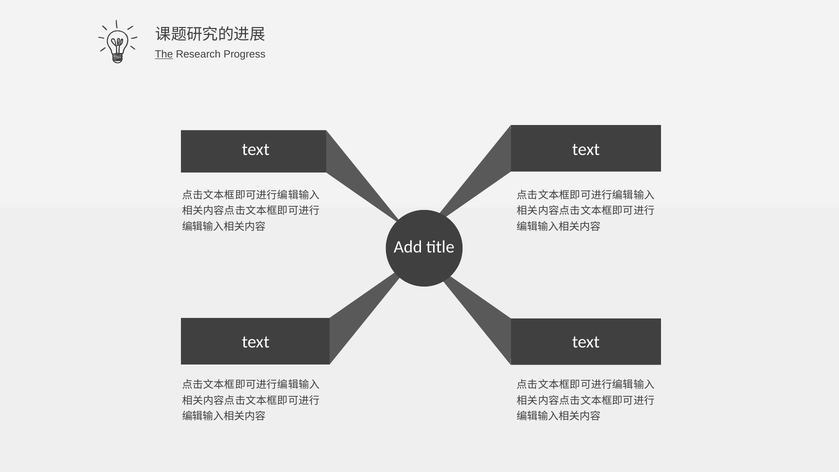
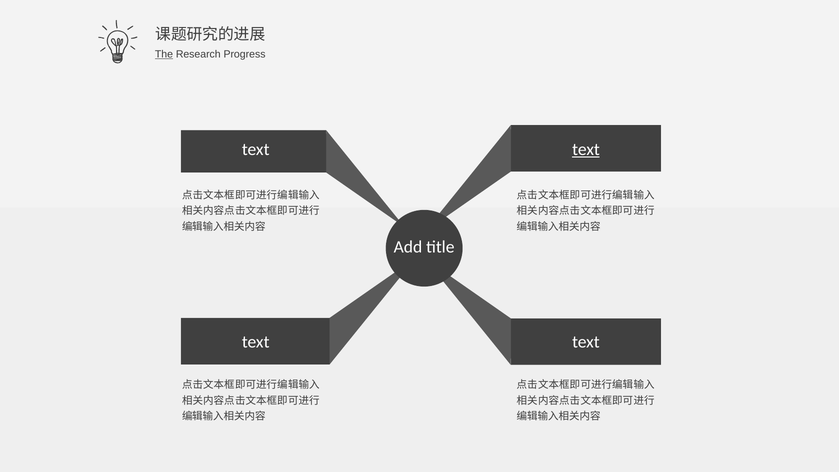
text underline: none -> present (586, 149)
